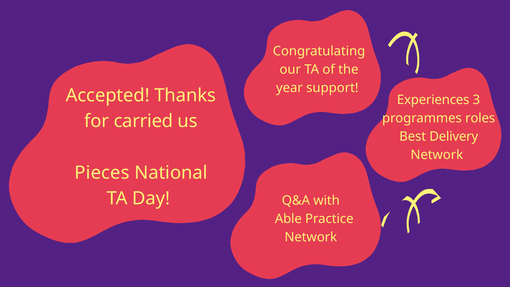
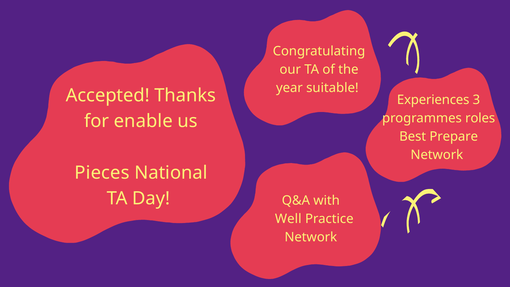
support: support -> suitable (332, 88)
carried: carried -> enable (143, 121)
Delivery: Delivery -> Prepare (454, 136)
Able: Able -> Well (288, 219)
